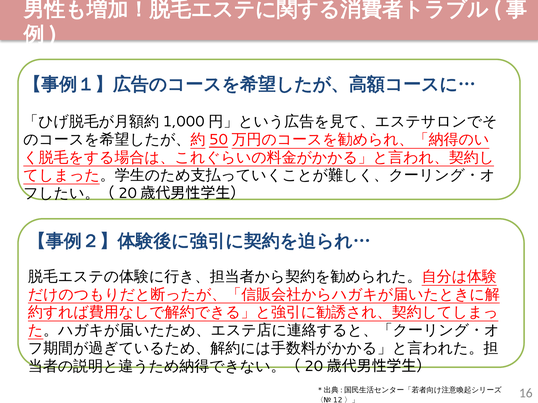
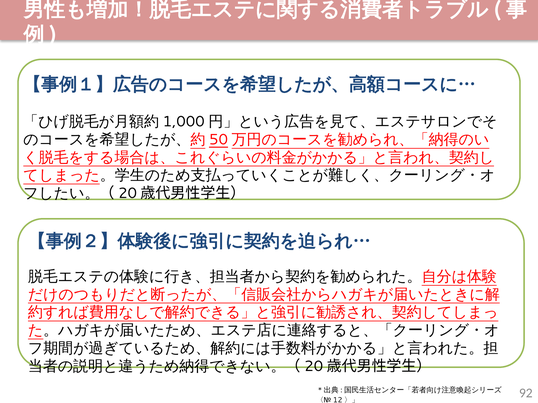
16: 16 -> 92 (526, 394)
